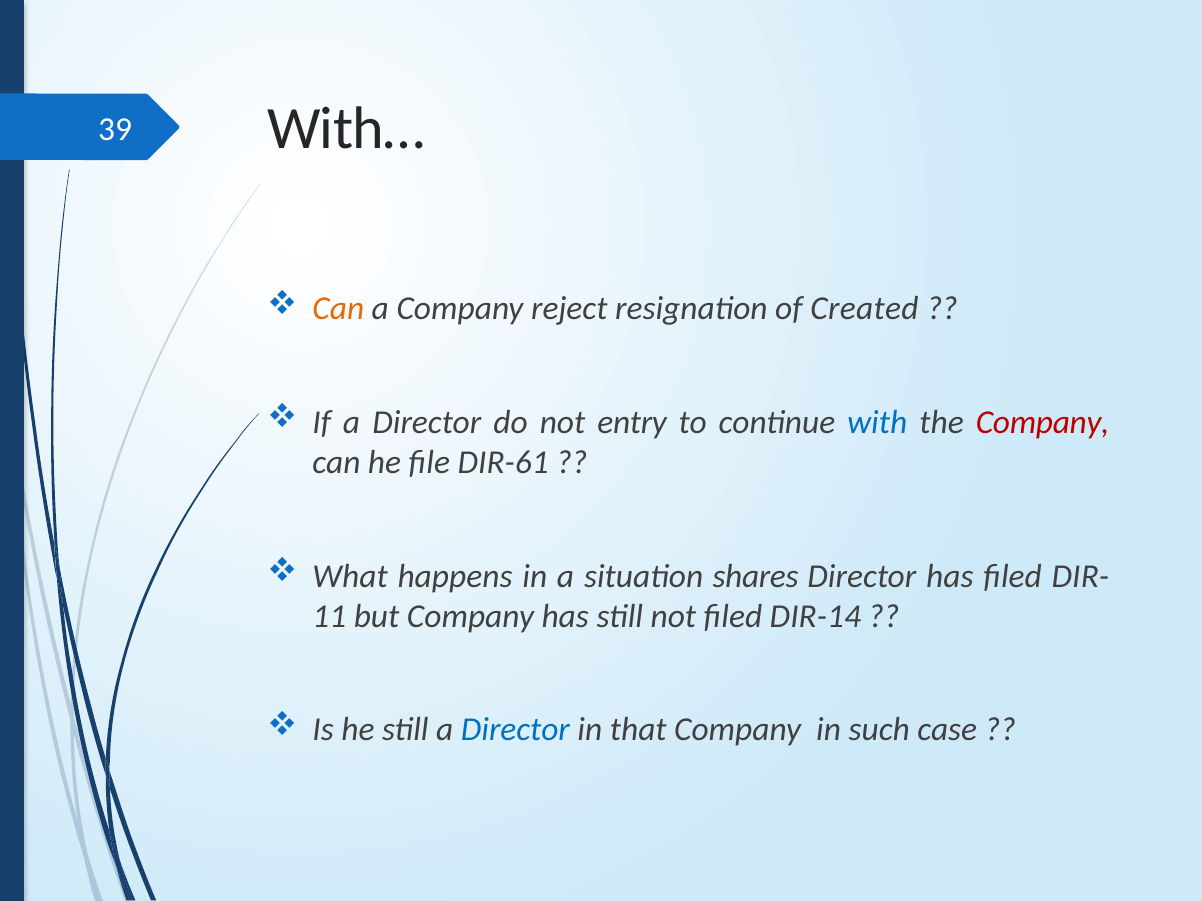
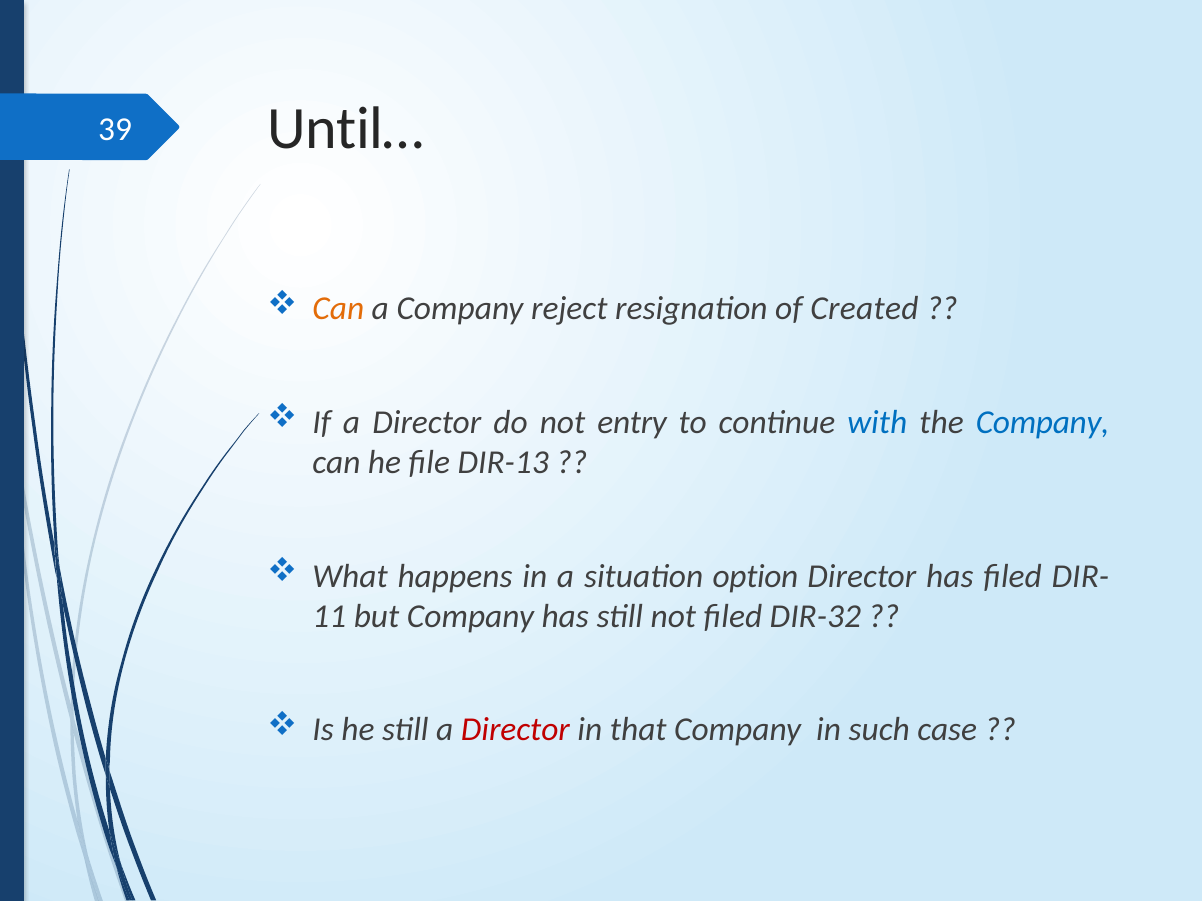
With…: With… -> Until… (346, 128)
Company colour: red -> blue (1043, 423)
DIR-61: DIR-61 -> DIR-13 (503, 463)
shares: shares -> option (756, 576)
DIR-14: DIR-14 -> DIR-32 (815, 617)
Director colour: blue -> red (515, 730)
